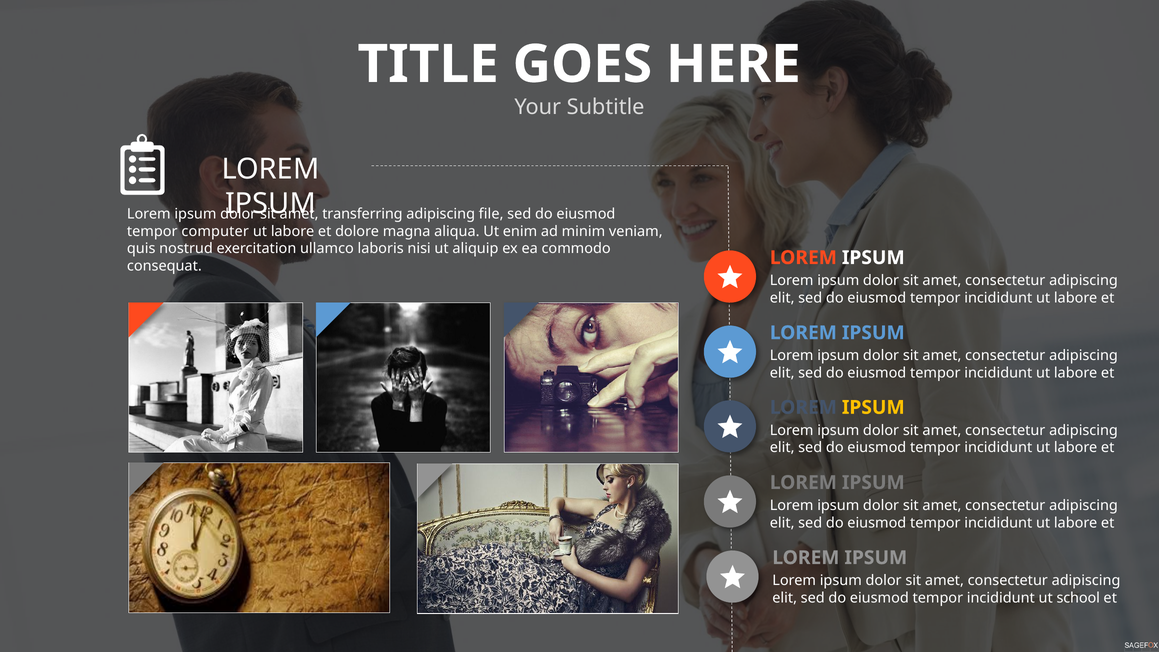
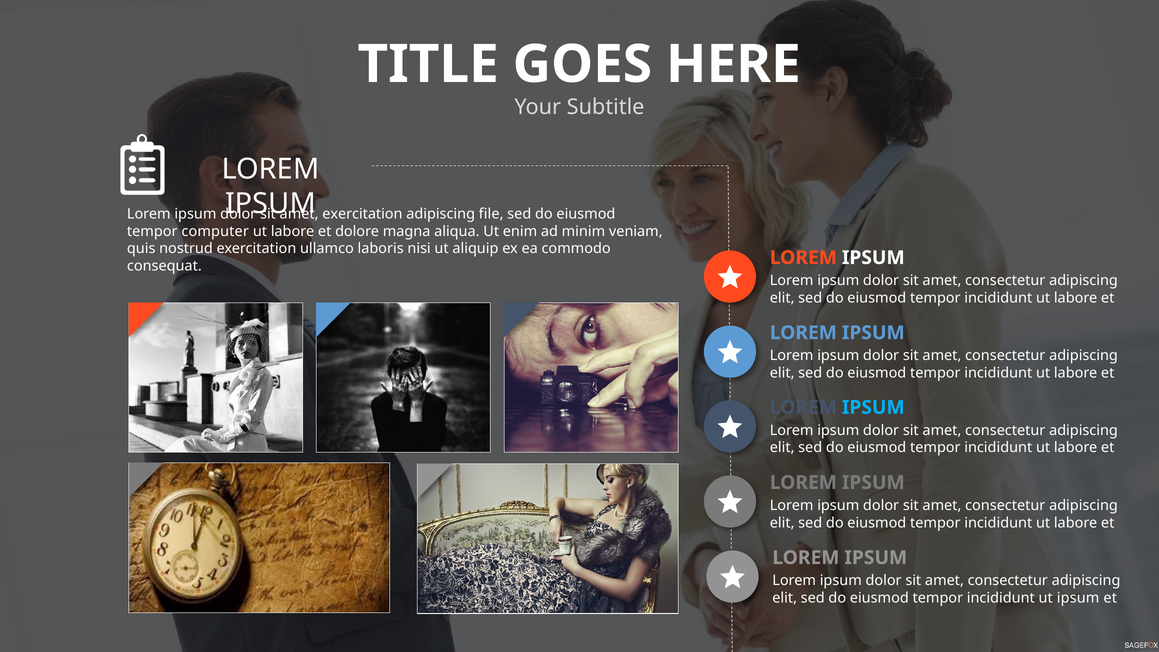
transferring: transferring -> exercitation (362, 214)
IPSUM colour: yellow -> light blue (873, 407)
ut school: school -> ipsum (1078, 598)
